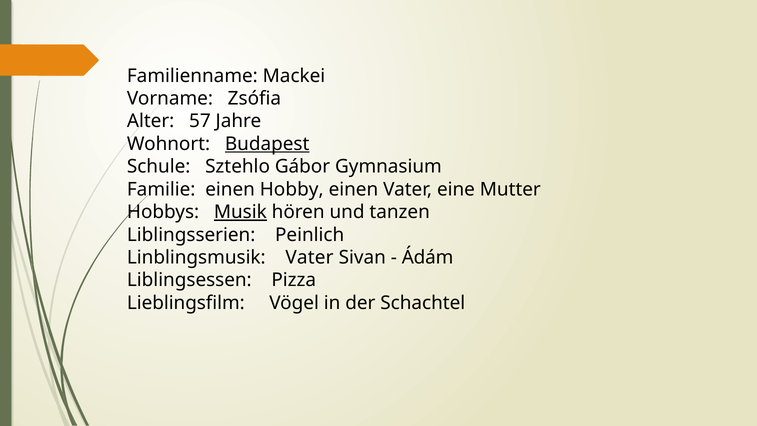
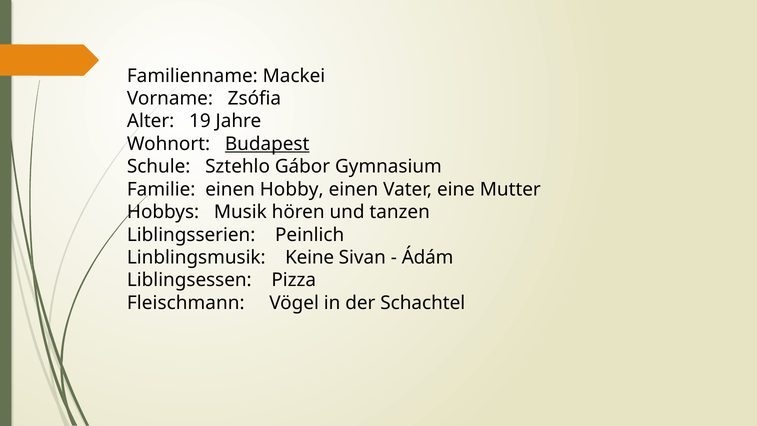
57: 57 -> 19 (200, 121)
Musik underline: present -> none (240, 212)
Linblingsmusik Vater: Vater -> Keine (310, 257)
Lieblingsfilm: Lieblingsfilm -> Fleischmann (186, 303)
